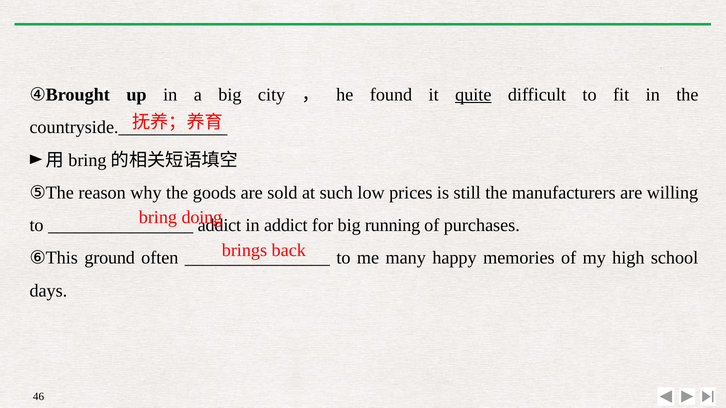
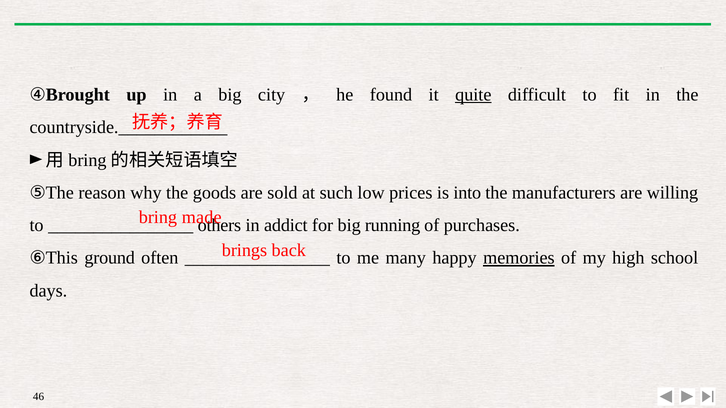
still: still -> into (467, 193)
doing: doing -> made (202, 217)
addict: addict -> others (219, 226)
memories underline: none -> present (519, 258)
